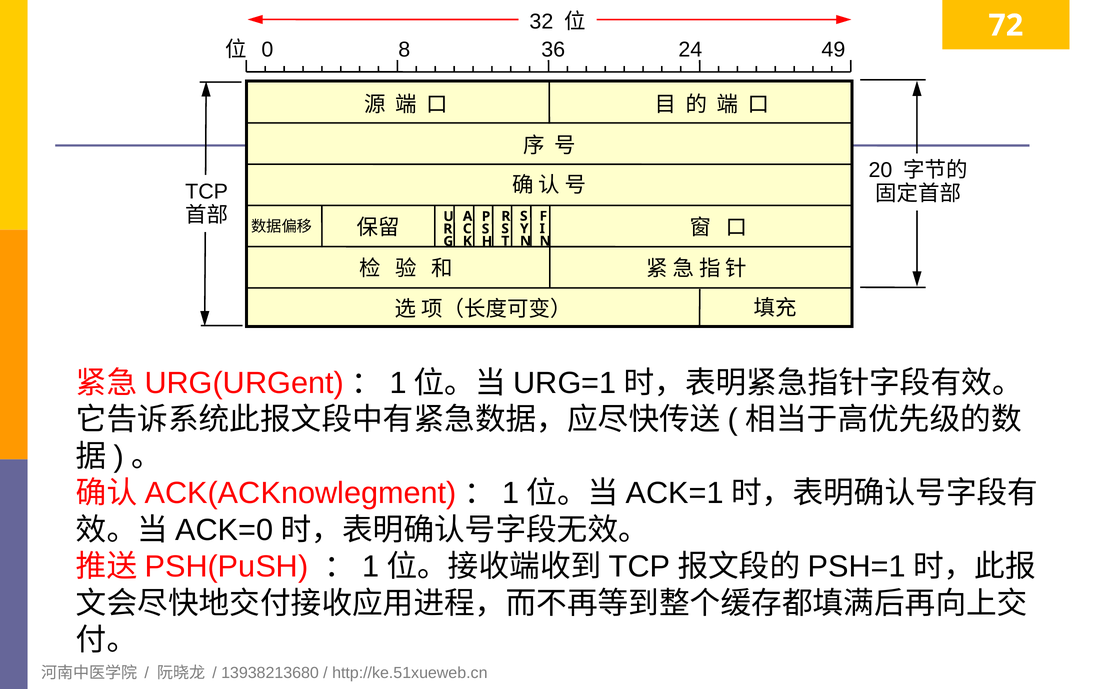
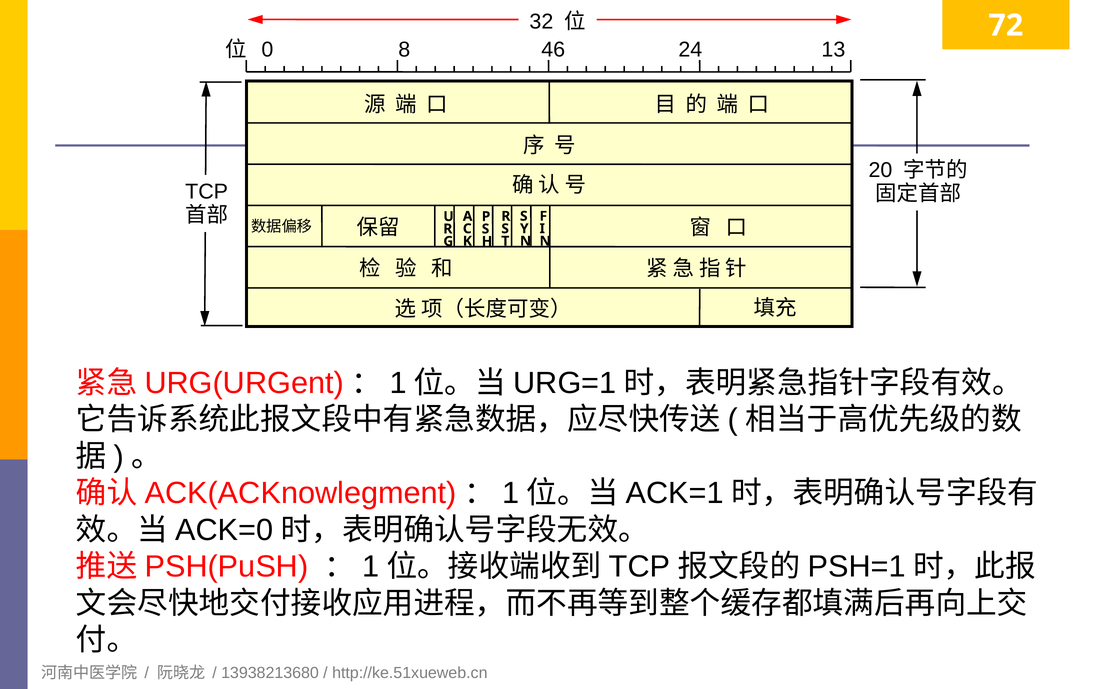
36: 36 -> 46 (553, 50)
49: 49 -> 13 (833, 50)
